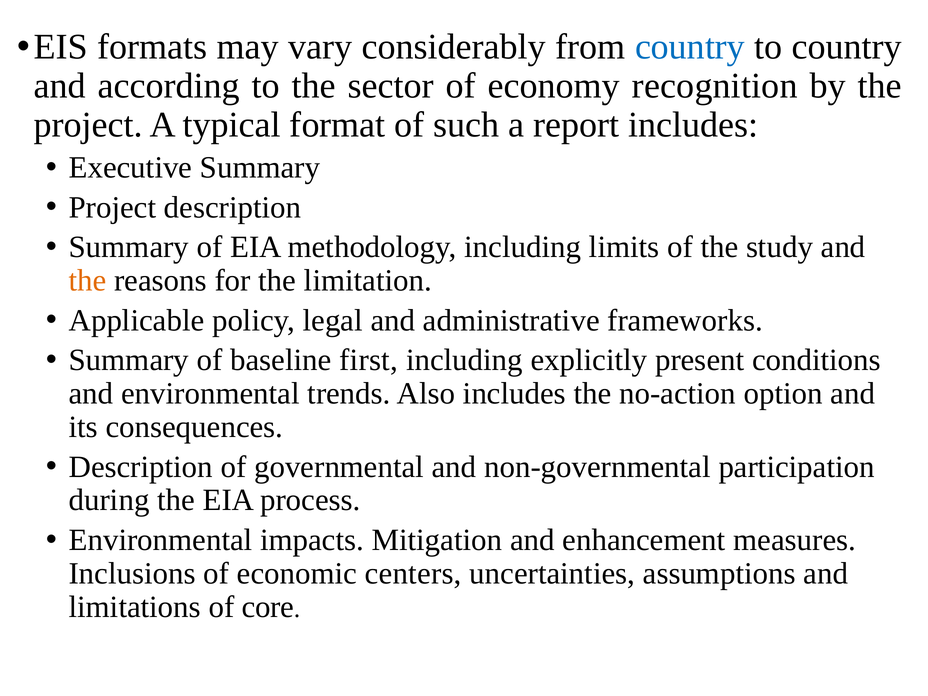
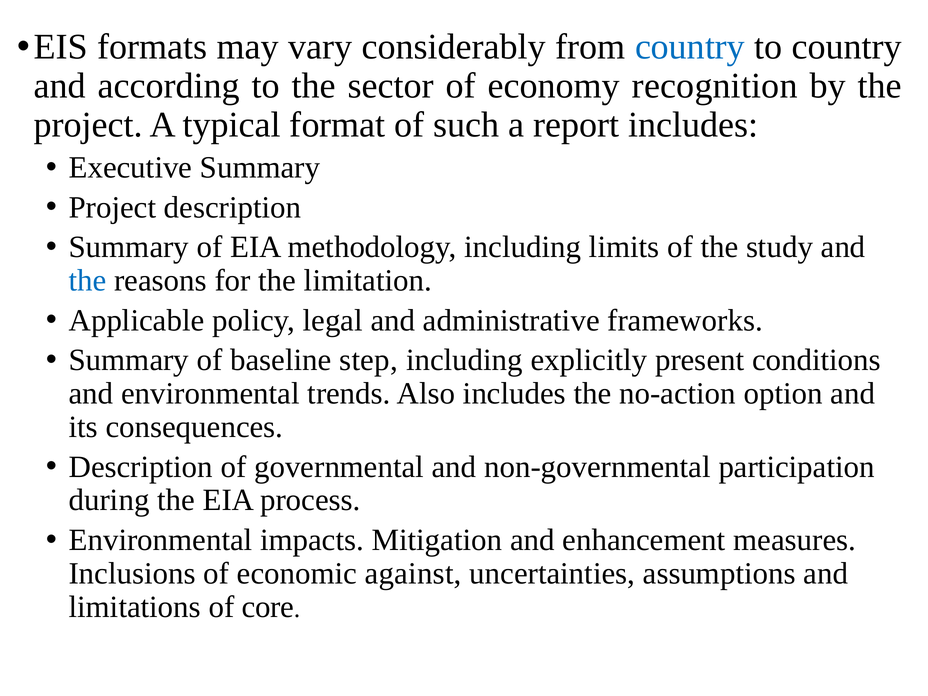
the colour: orange -> blue (88, 281)
first: first -> step (369, 360)
centers: centers -> against (413, 573)
